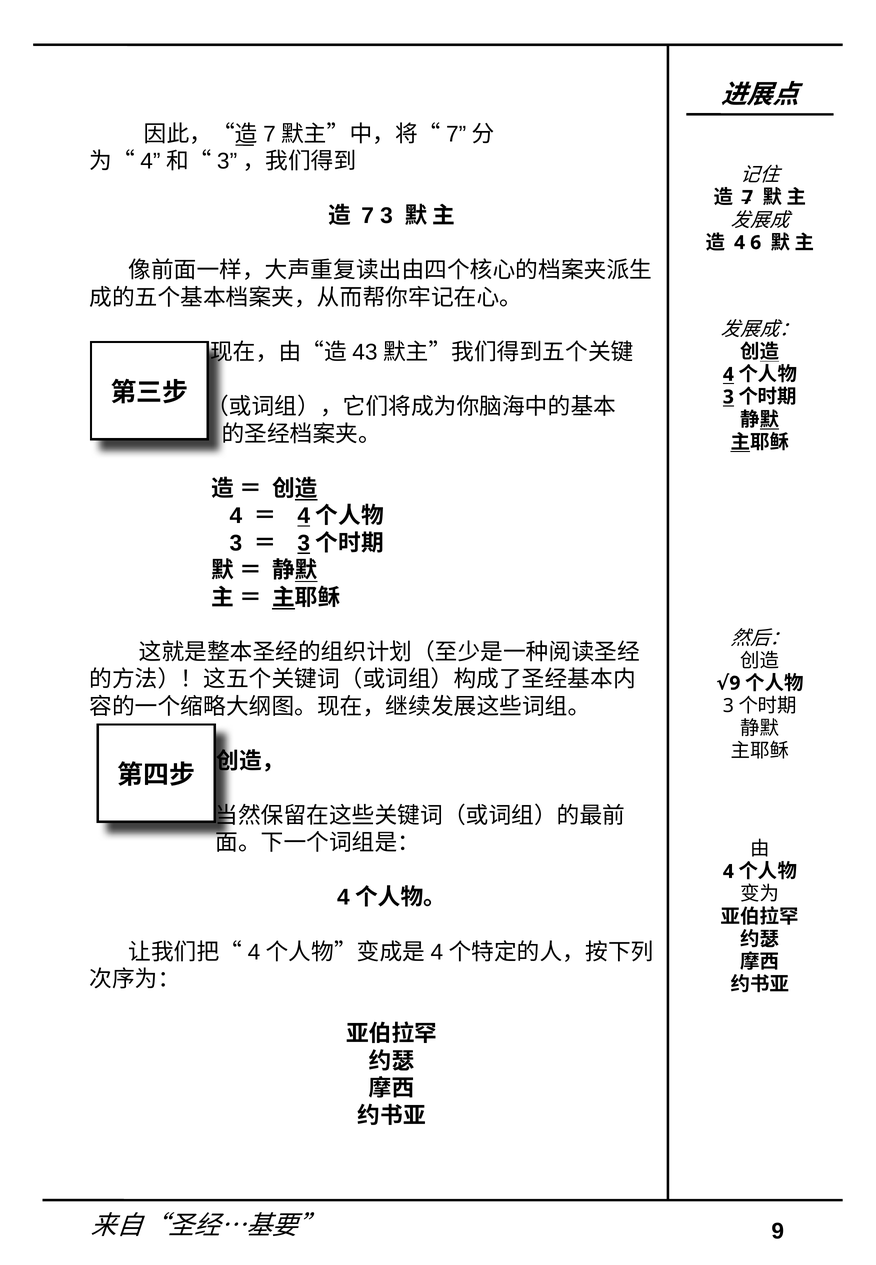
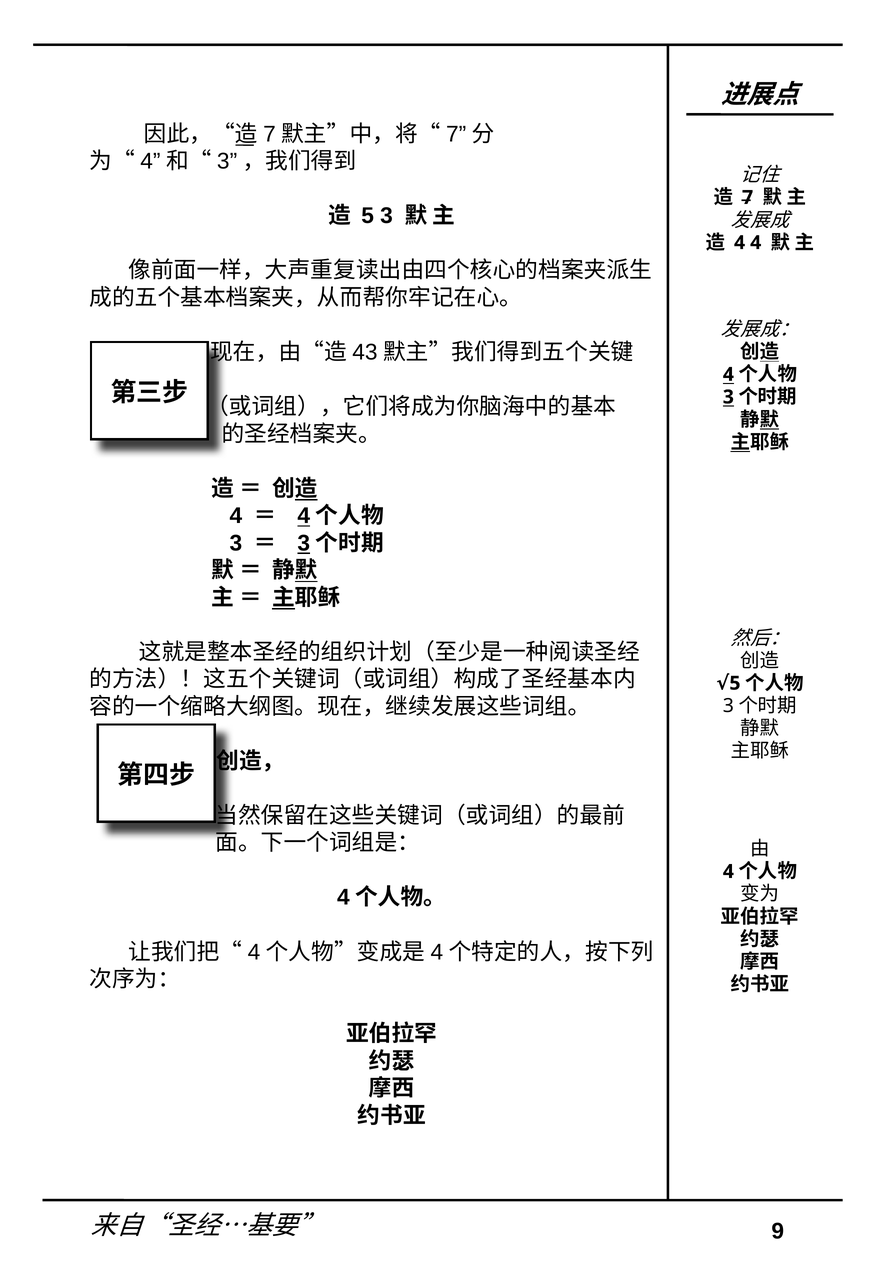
7: 7 -> 5 (368, 216)
4 6: 6 -> 4 (756, 243)
9: 9 -> 5 (735, 683)
